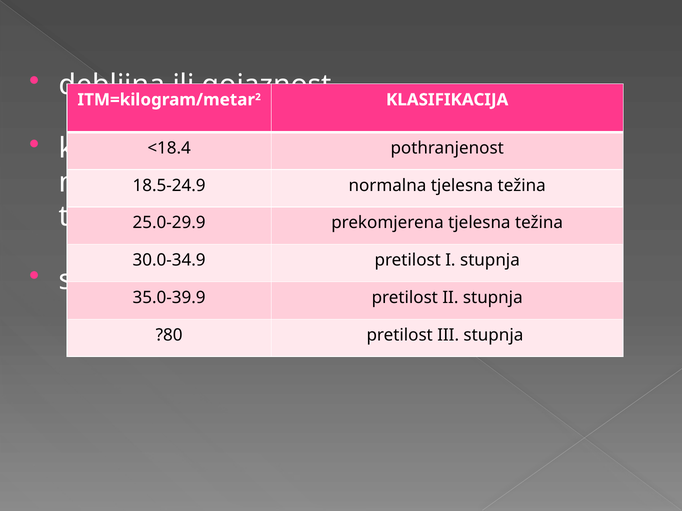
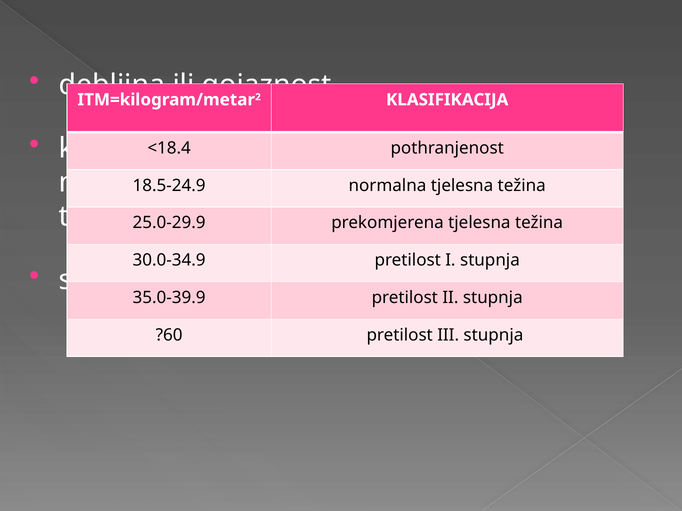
?80: ?80 -> ?60 (169, 335)
